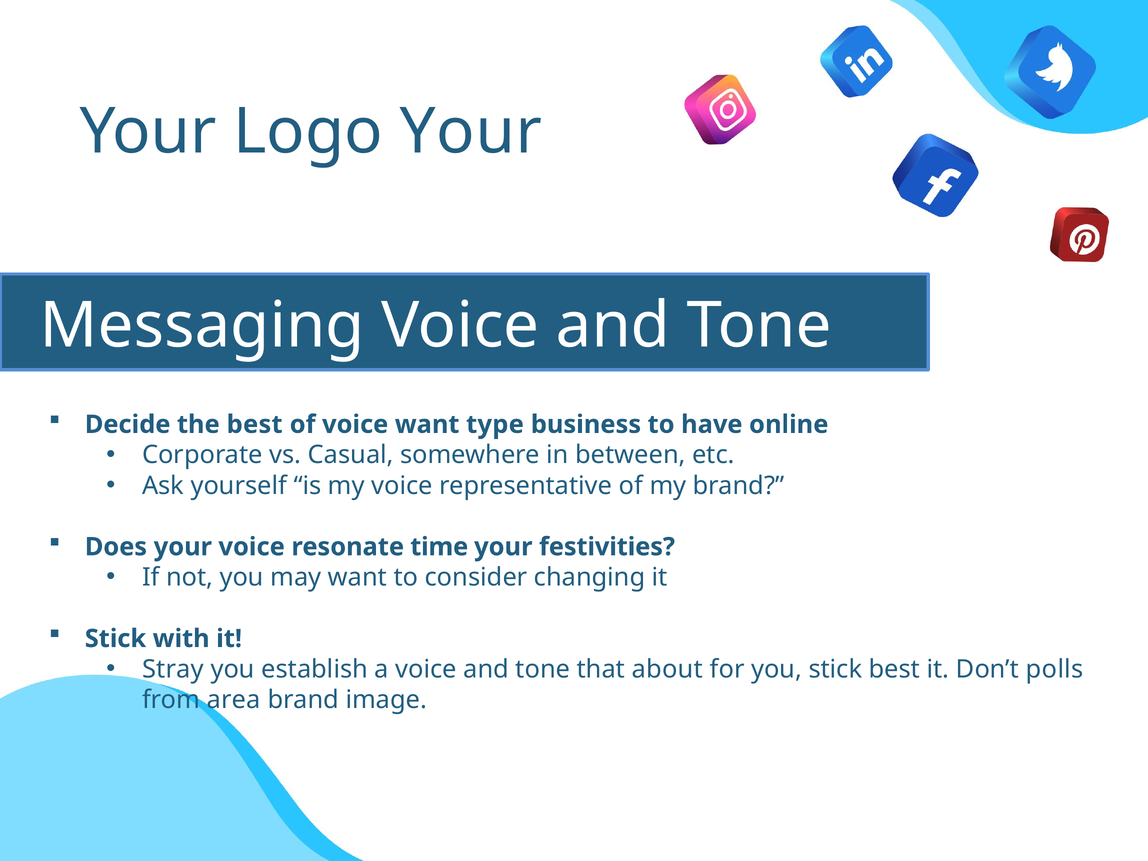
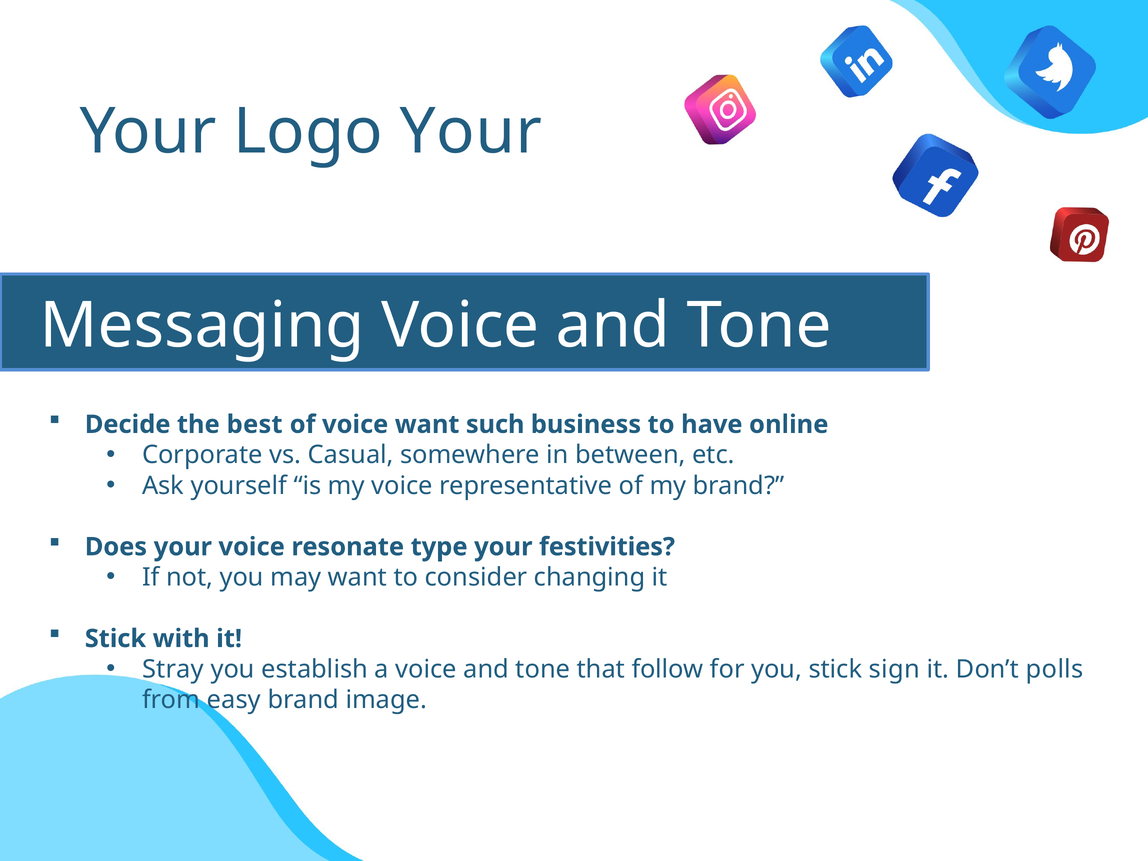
type: type -> such (495, 424)
time: time -> type (439, 547)
about: about -> follow (668, 669)
stick best: best -> sign (894, 669)
area: area -> easy (234, 700)
